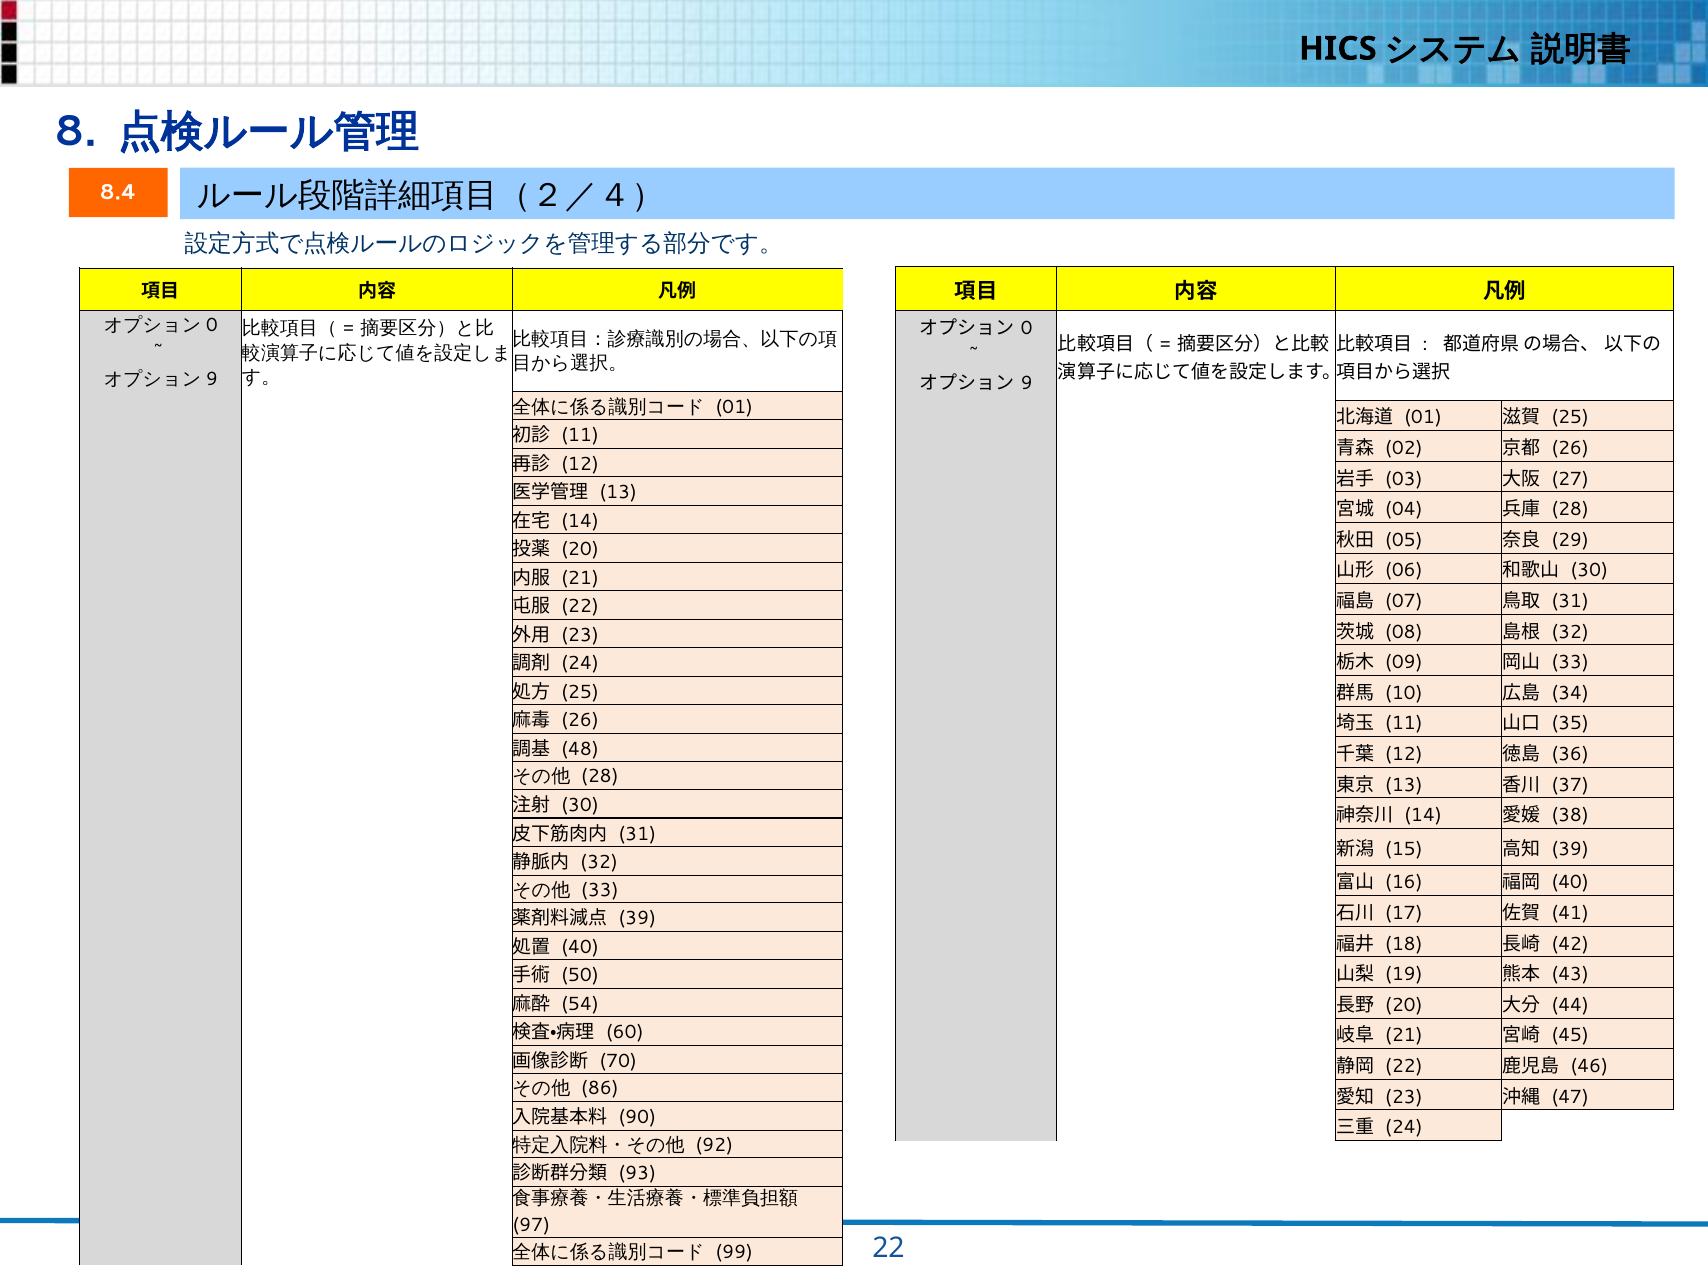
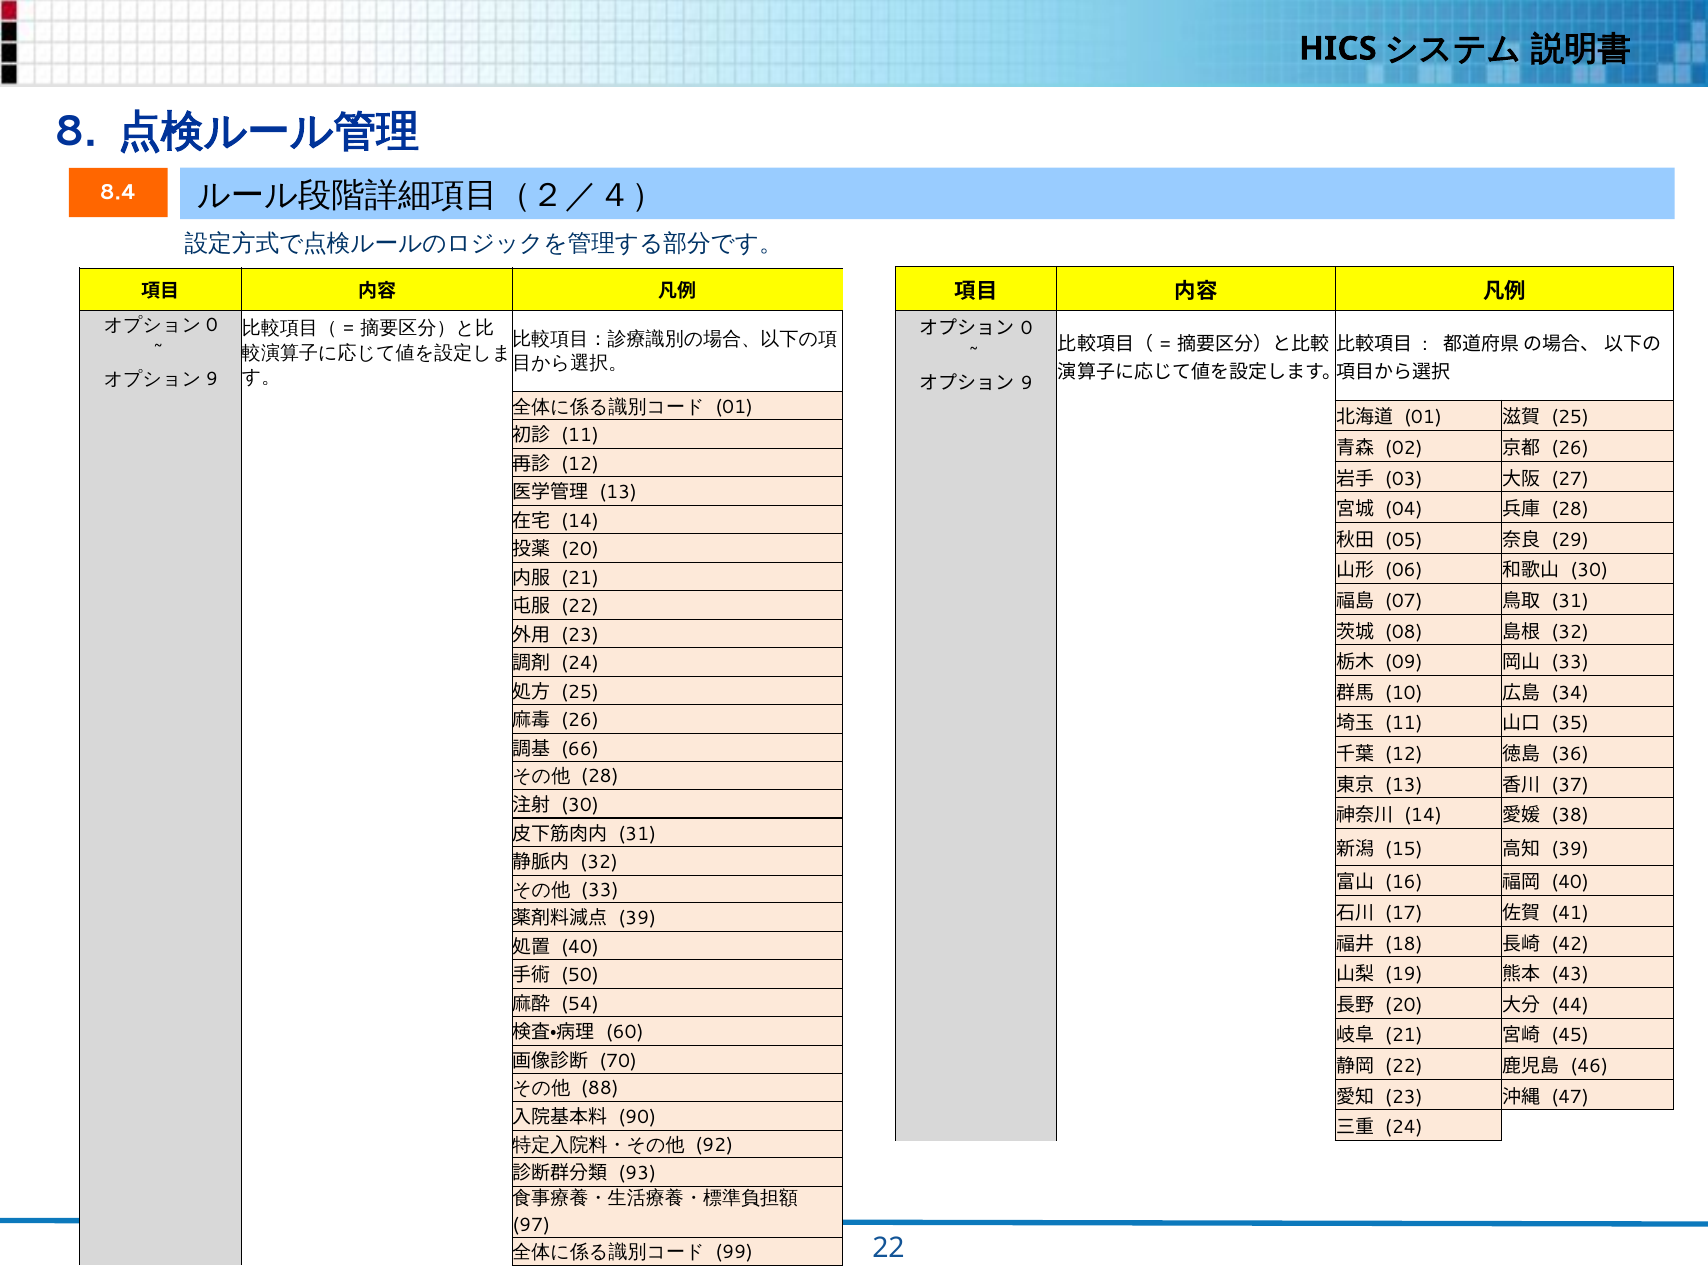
48: 48 -> 66 (580, 749)
86: 86 -> 88 (600, 1089)
